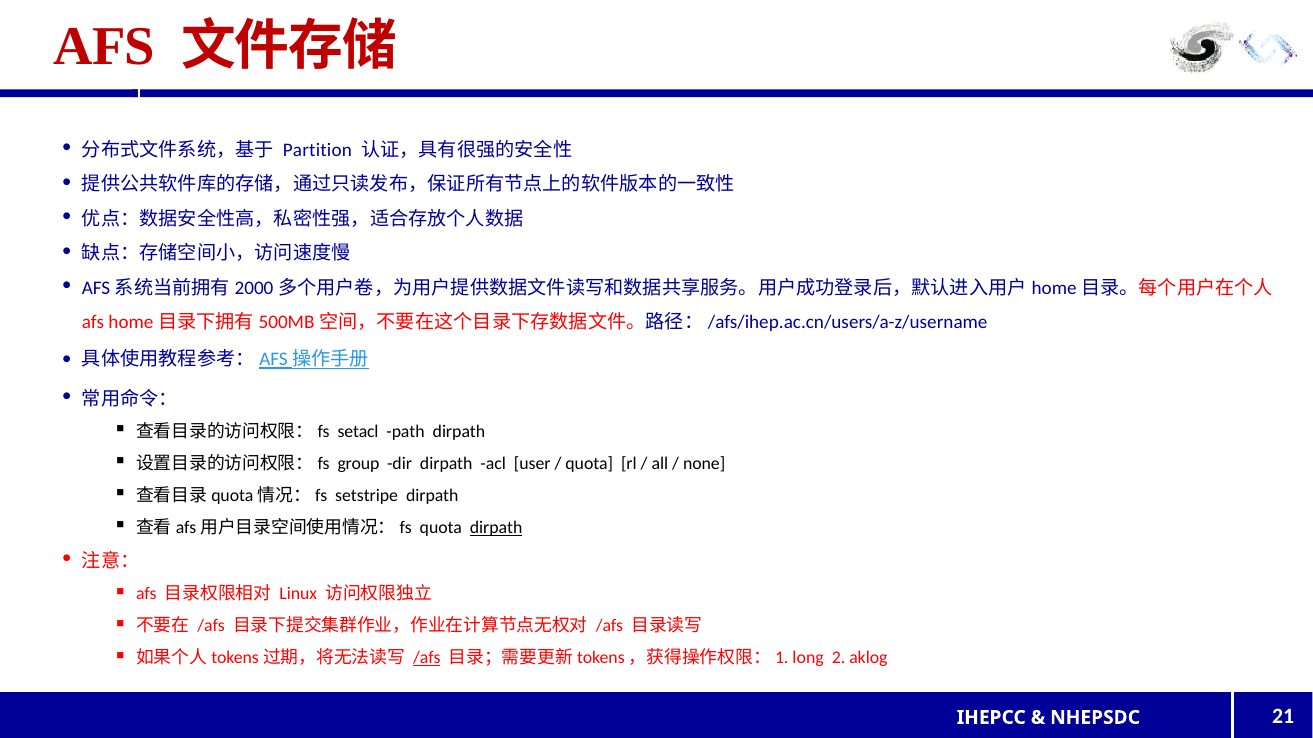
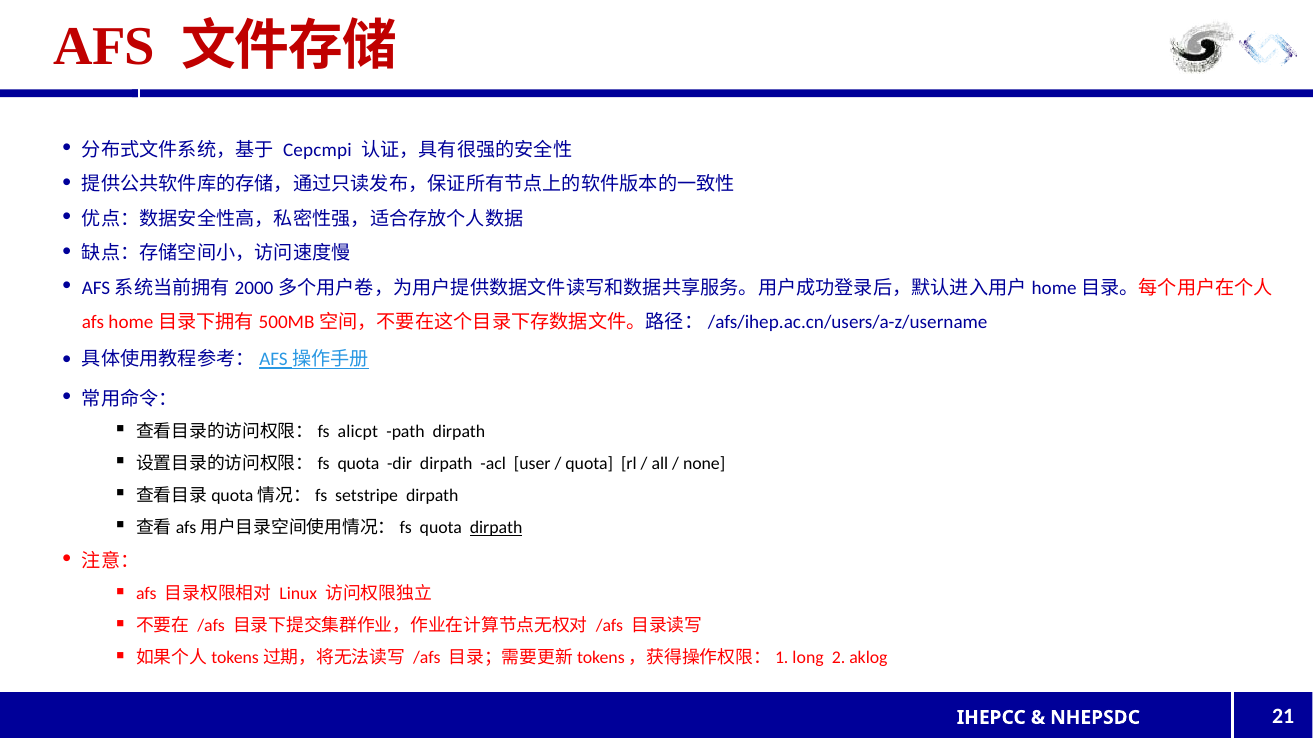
Partition: Partition -> Cepcmpi (317, 150)
setacl: setacl -> alicpt (358, 432)
group: group -> quota (358, 464)
/afs underline: present -> none (427, 658)
